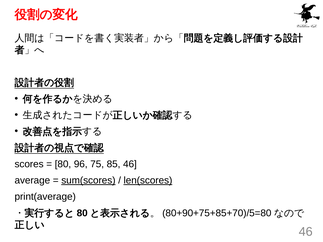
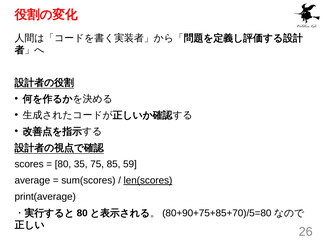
96: 96 -> 35 (81, 164)
85 46: 46 -> 59 (130, 164)
sum(scores underline: present -> none (88, 181)
46: 46 -> 26 (306, 232)
